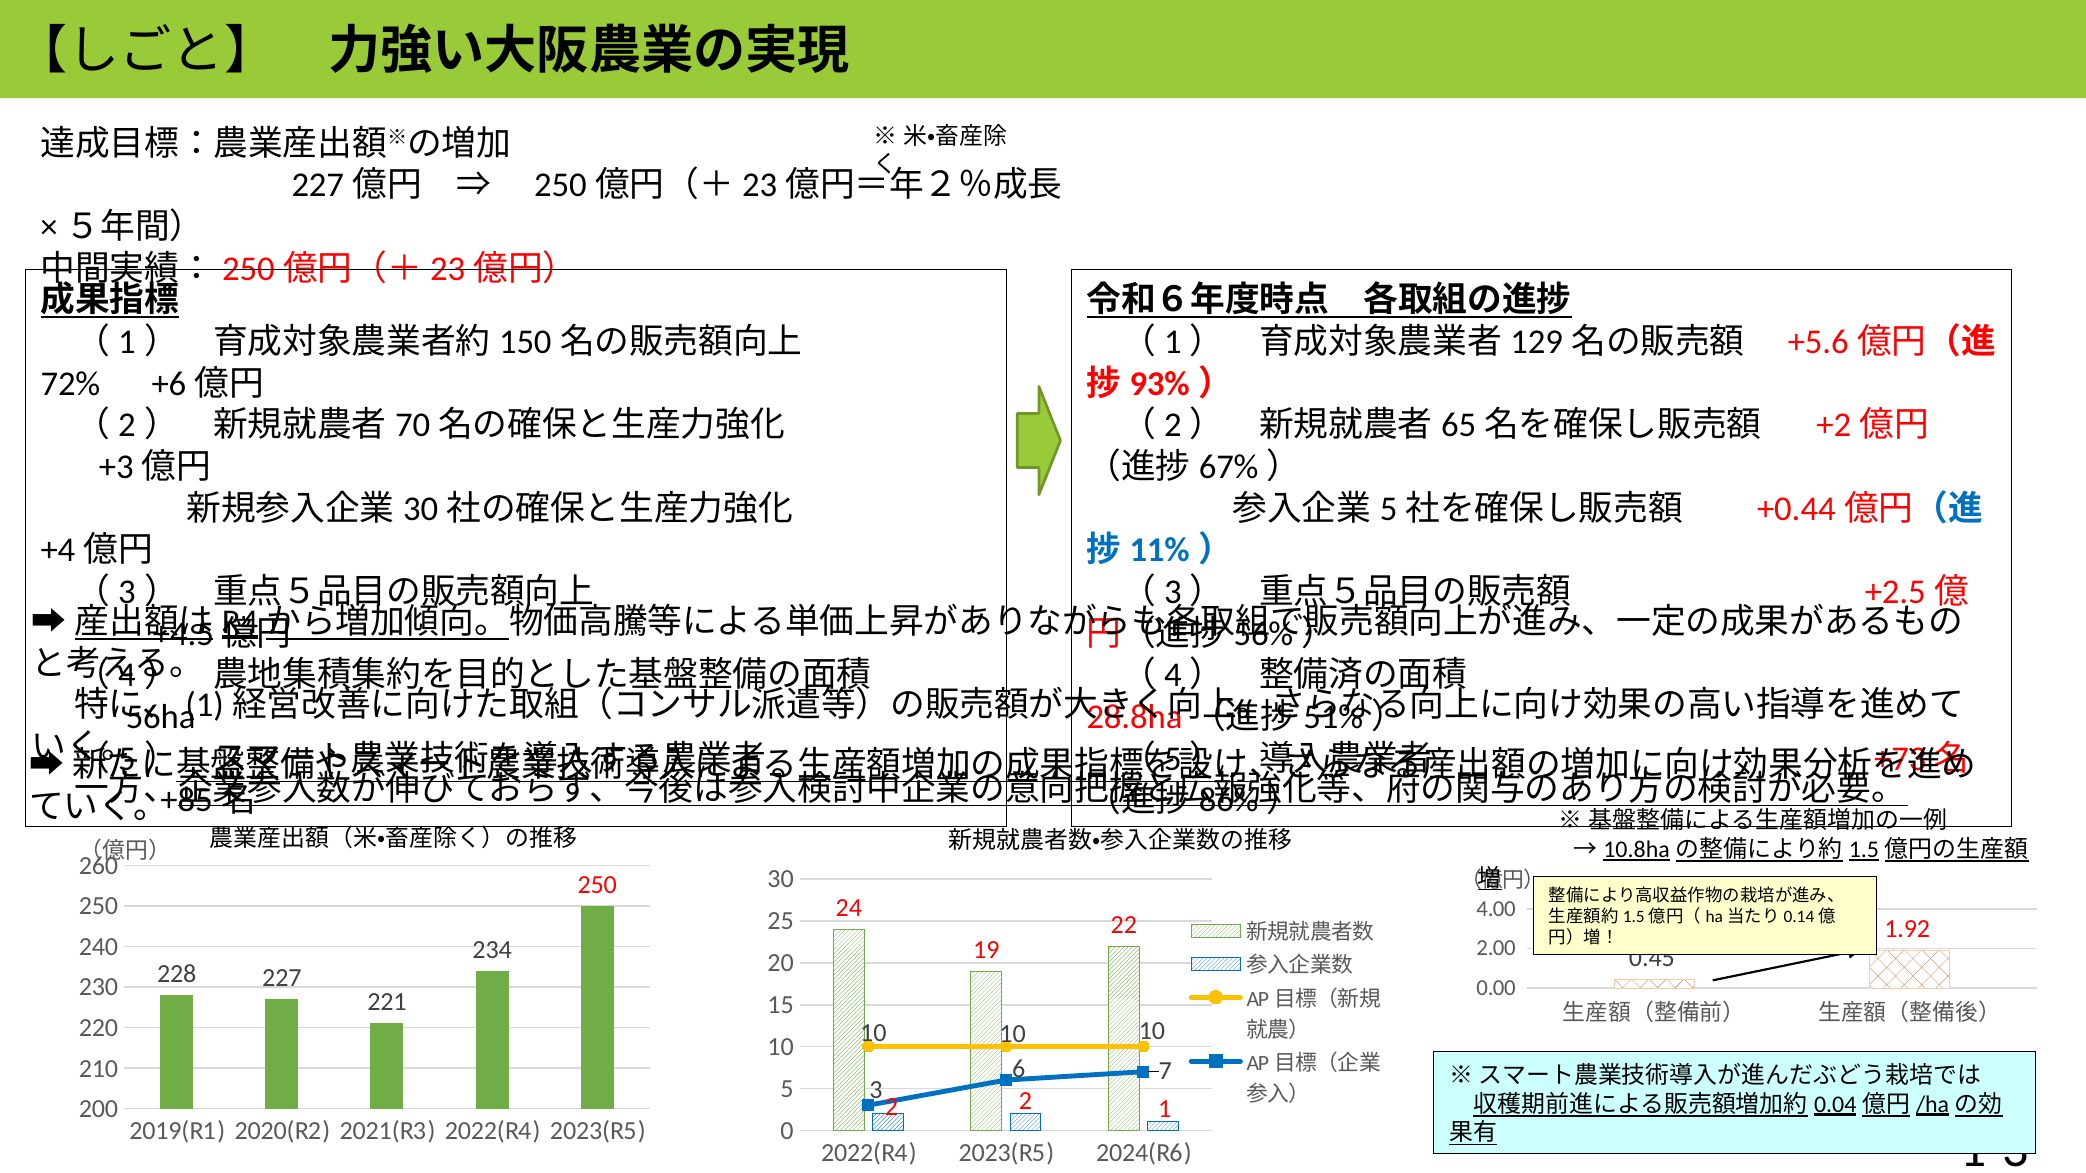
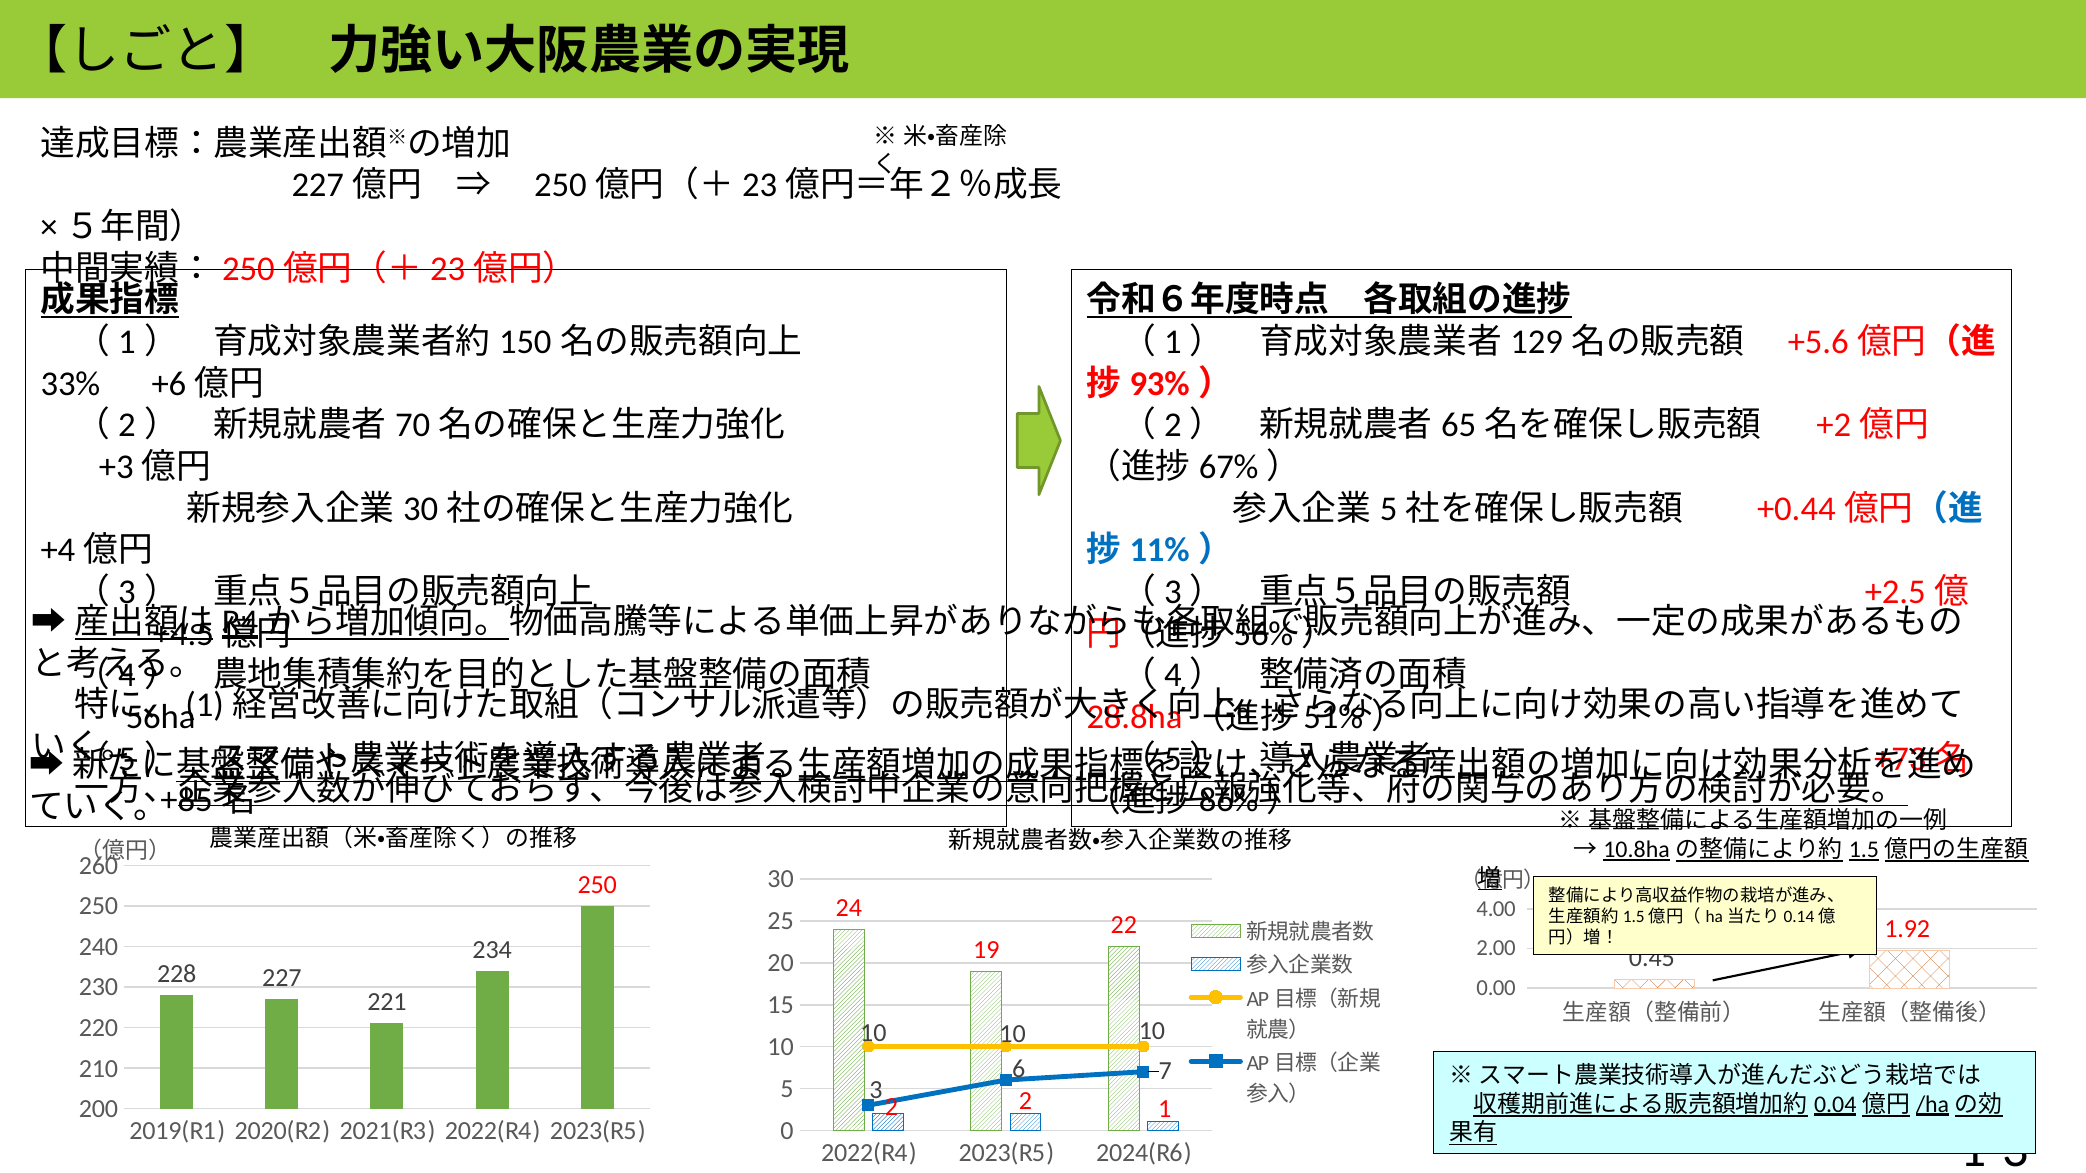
72%: 72% -> 33% (70, 384)
